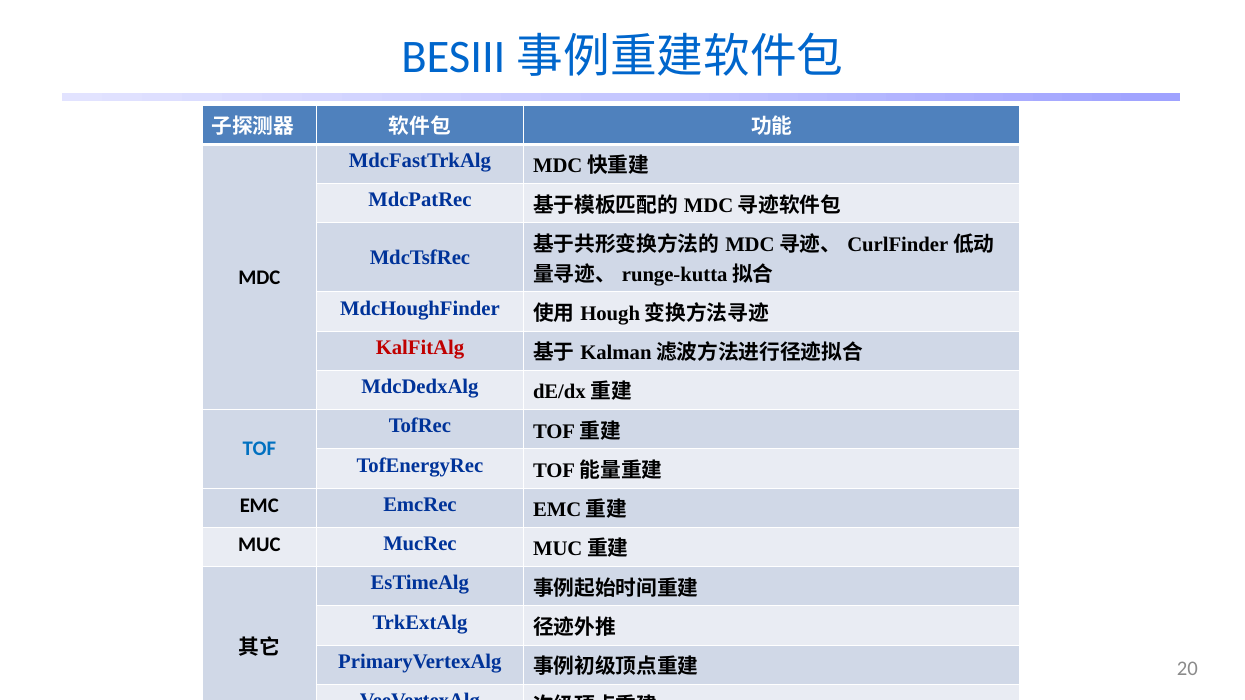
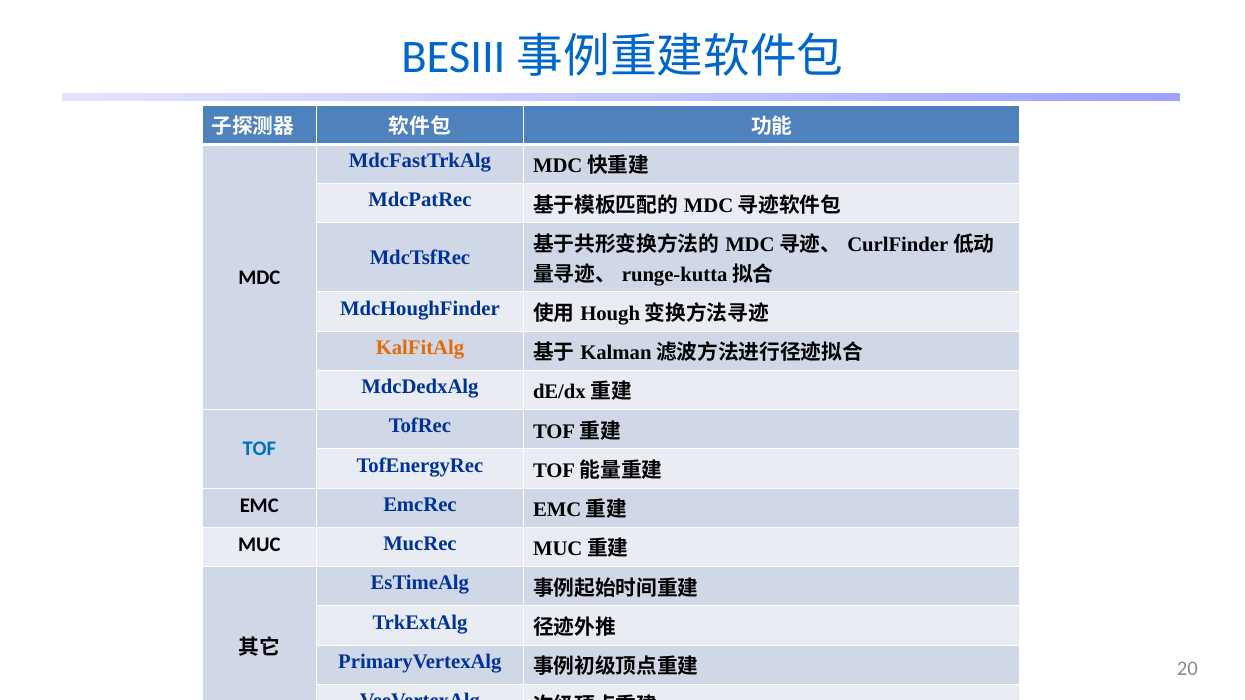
KalFitAlg colour: red -> orange (420, 348)
